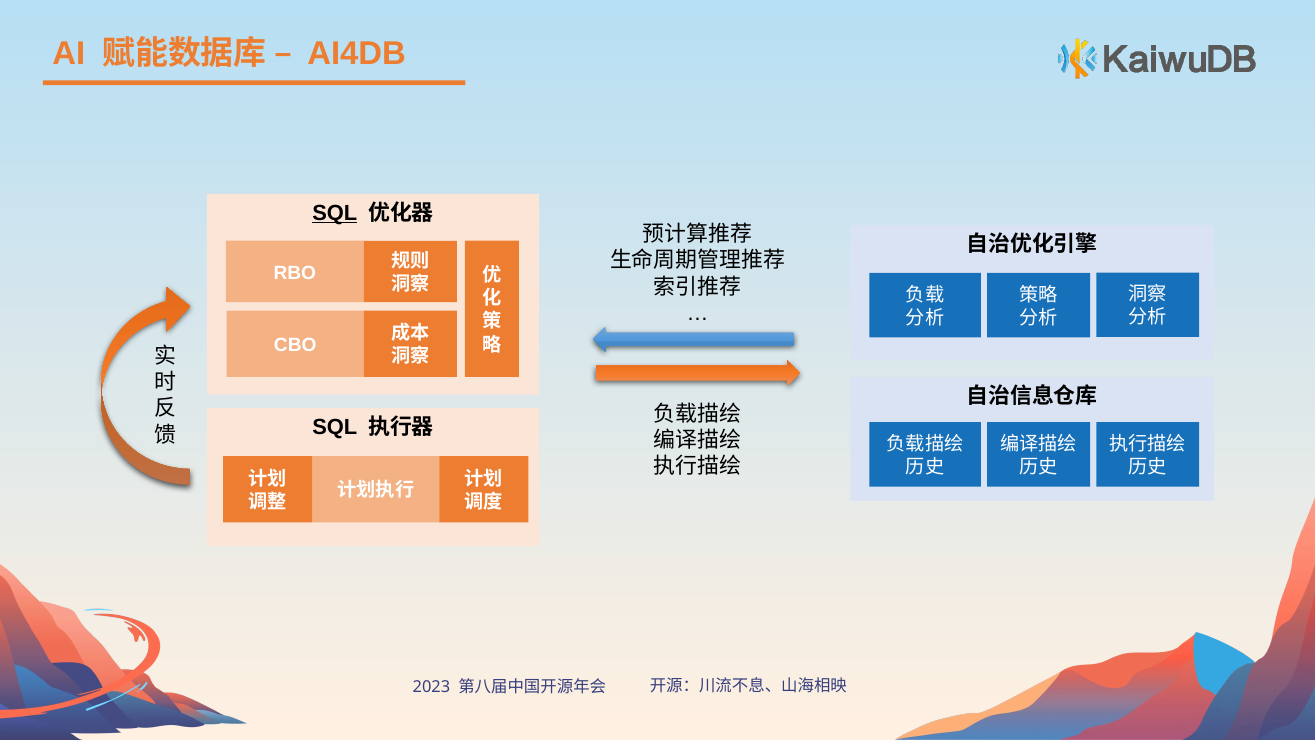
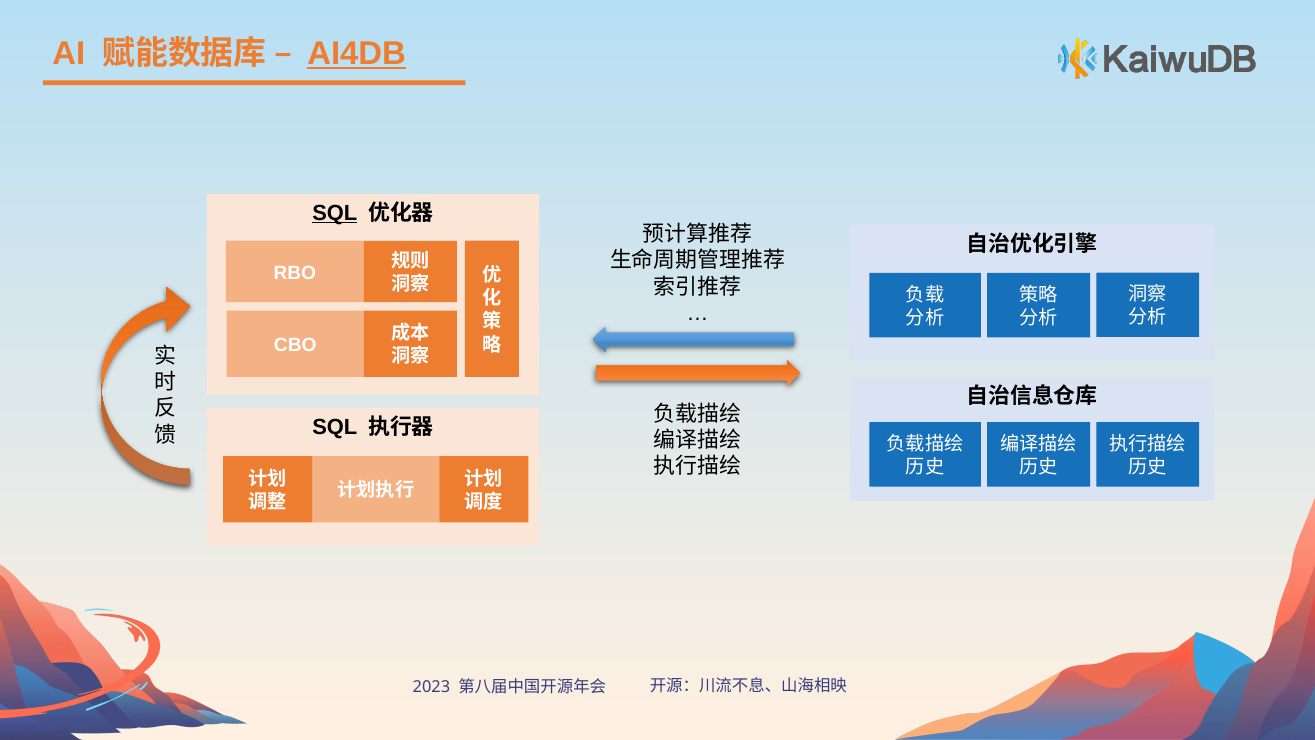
AI4DB underline: none -> present (357, 54)
